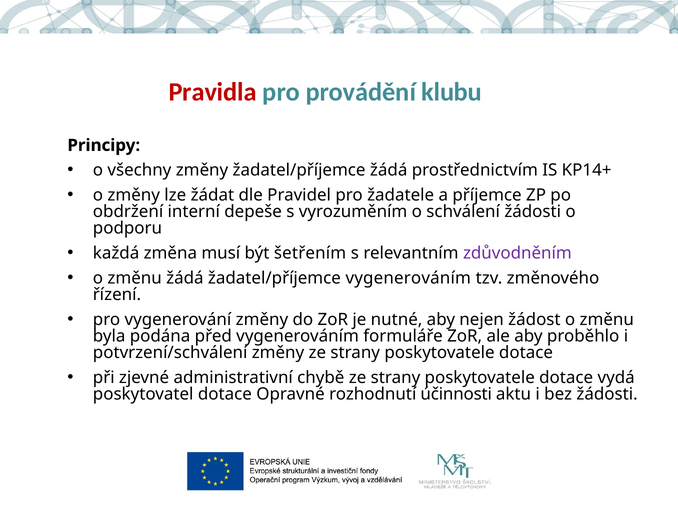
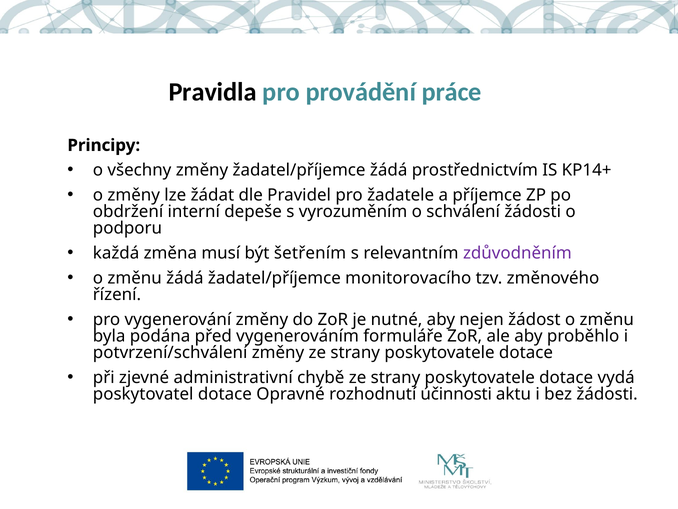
Pravidla colour: red -> black (213, 92)
klubu: klubu -> práce (452, 92)
žadatel/příjemce vygenerováním: vygenerováním -> monitorovacího (408, 278)
